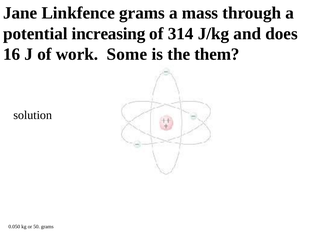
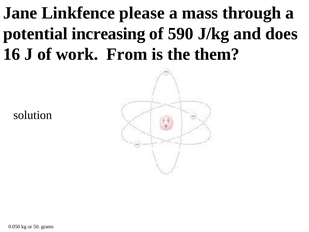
Linkfence grams: grams -> please (142, 13)
314: 314 -> 590 (181, 34)
Some: Some -> From (127, 54)
